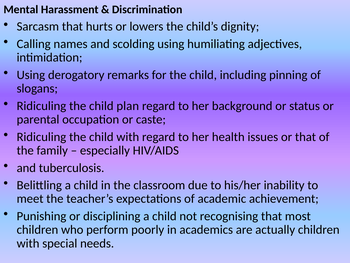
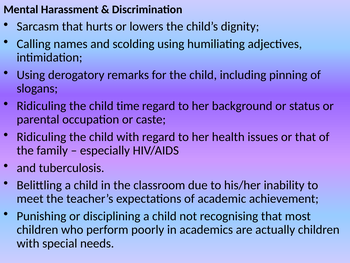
plan: plan -> time (128, 106)
